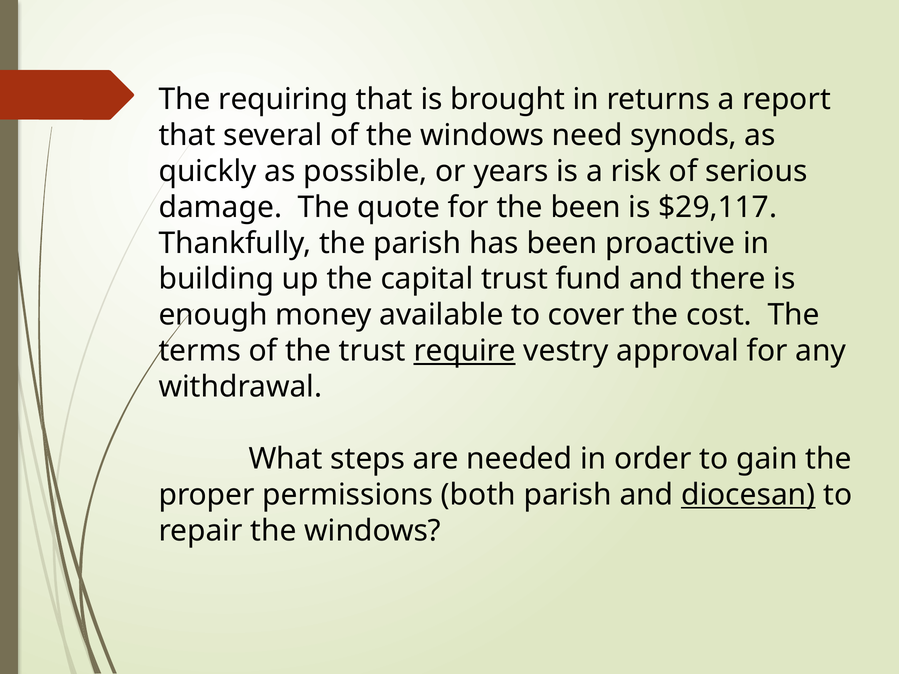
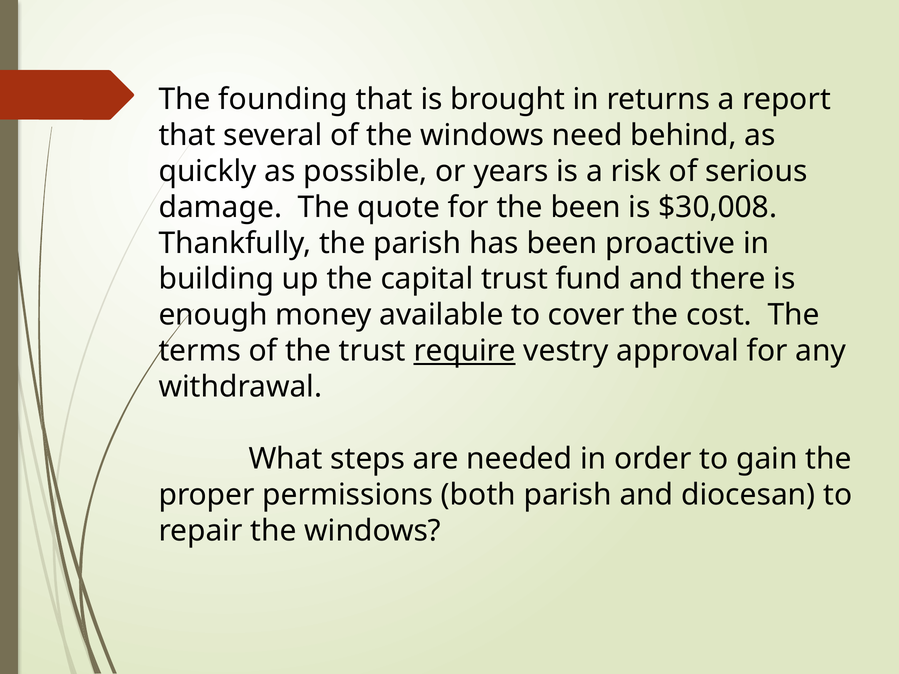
requiring: requiring -> founding (283, 99)
synods: synods -> behind (684, 135)
$29,117: $29,117 -> $30,008 (718, 207)
diocesan underline: present -> none (748, 495)
